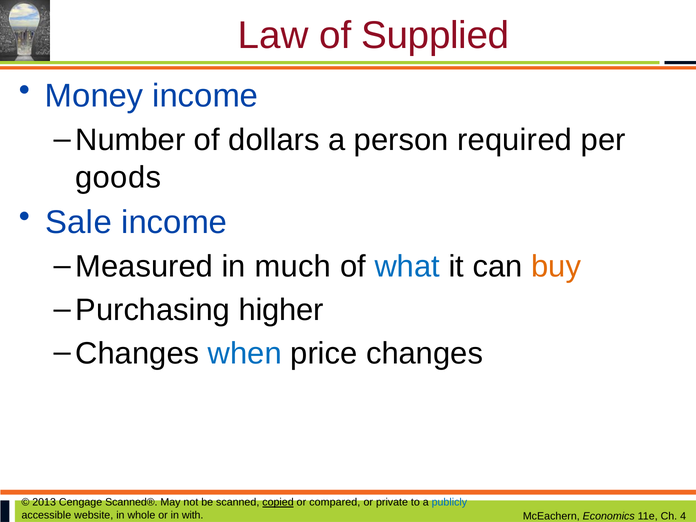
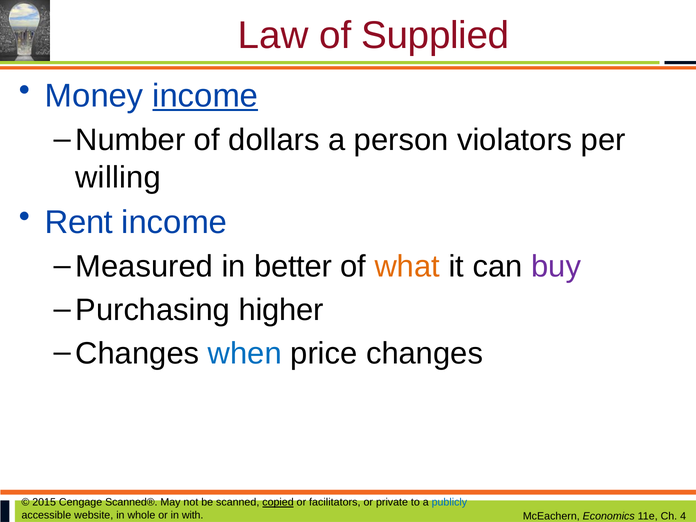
income underline: none -> present (205, 96)
required: required -> violators (515, 140)
goods: goods -> willing (118, 177)
Sale: Sale -> Rent (79, 222)
much: much -> better (293, 267)
what colour: blue -> orange (407, 267)
buy colour: orange -> purple (556, 267)
2013: 2013 -> 2015 (44, 502)
compared: compared -> facilitators (335, 502)
